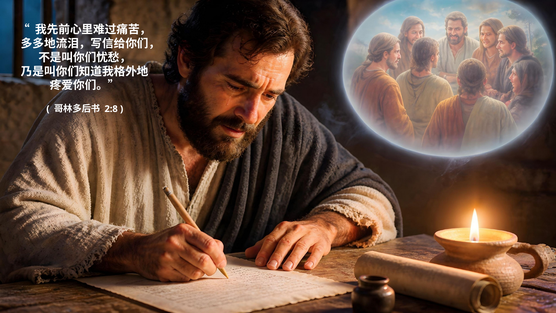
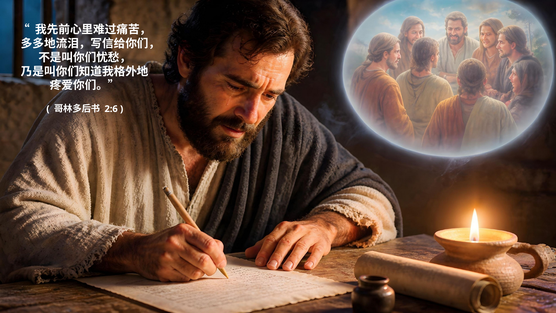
2:8: 2:8 -> 2:6 (111, 109)
